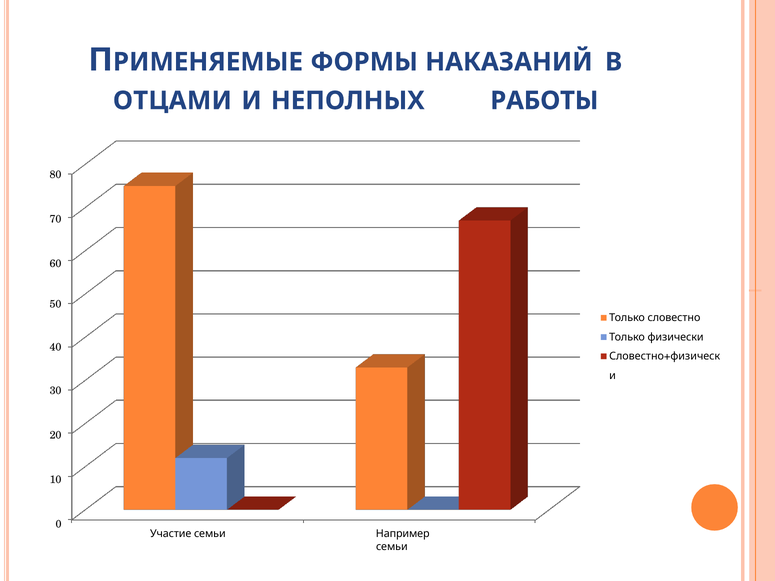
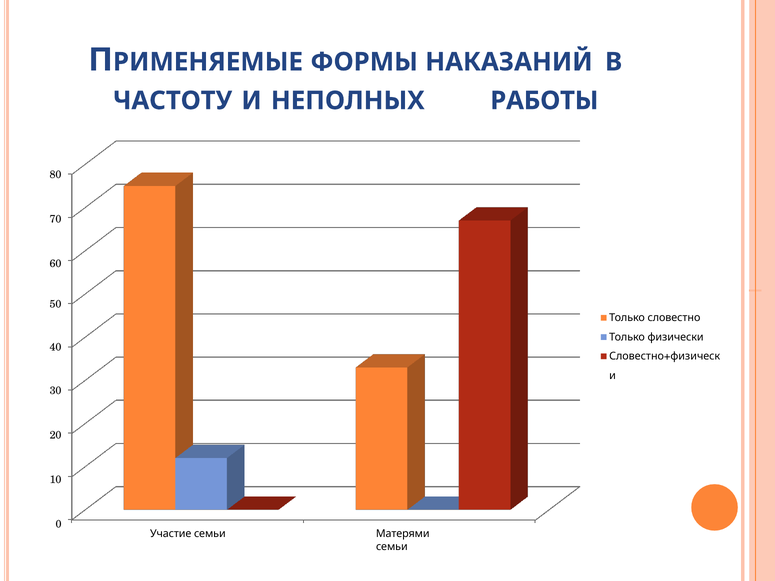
ОТЦАМИ: ОТЦАМИ -> ЧАСТОТУ (173, 101)
Например: Например -> Матерями (403, 534)
